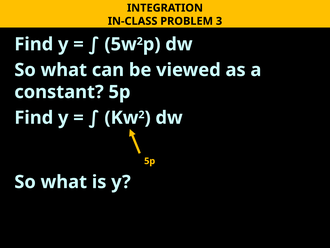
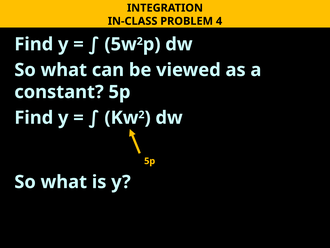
3: 3 -> 4 (219, 21)
